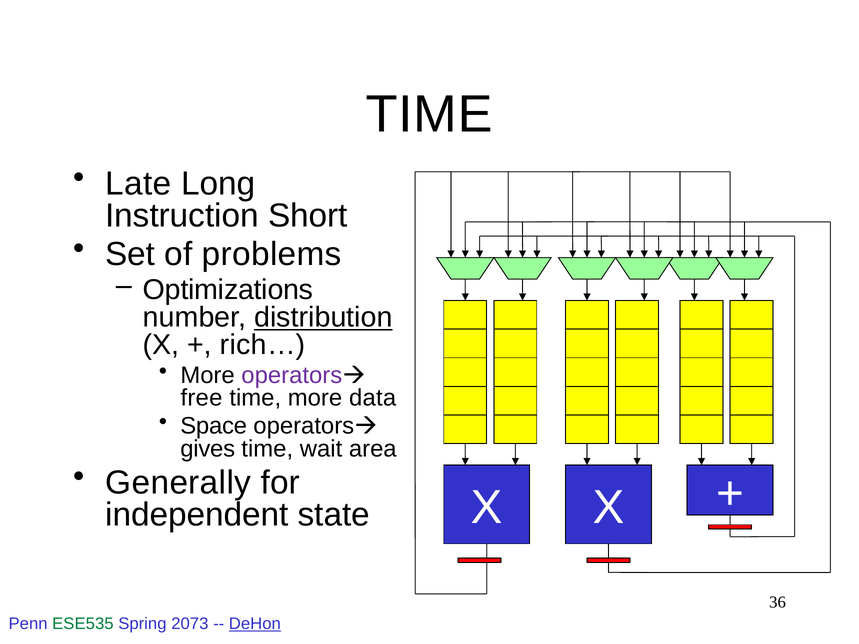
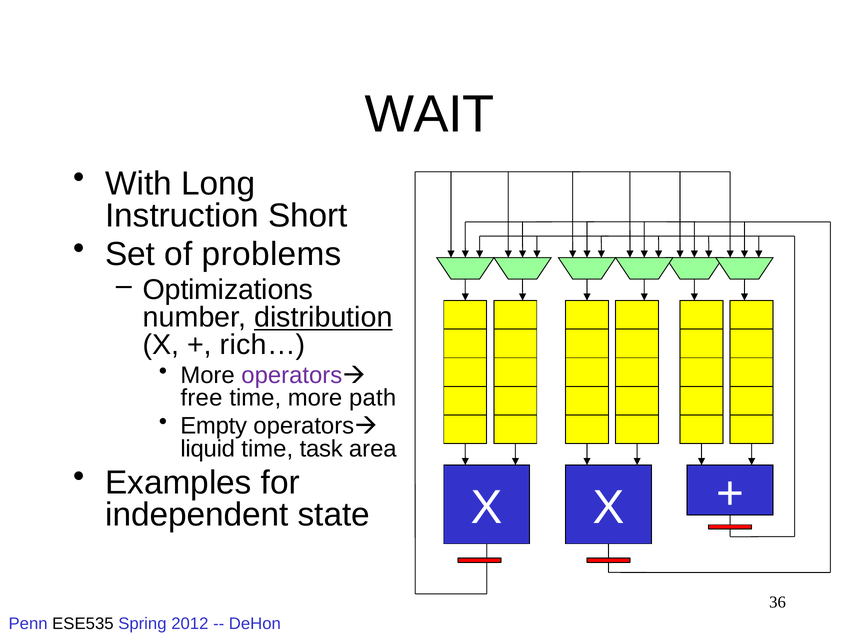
TIME: TIME -> WAIT (430, 115)
Late: Late -> With (139, 184)
data: data -> path (373, 398)
Space: Space -> Empty (214, 426)
gives: gives -> liquid (208, 449)
wait: wait -> task (321, 449)
Generally: Generally -> Examples (178, 483)
ESE535 colour: green -> black (83, 624)
2073: 2073 -> 2012 (190, 624)
DeHon underline: present -> none (255, 624)
